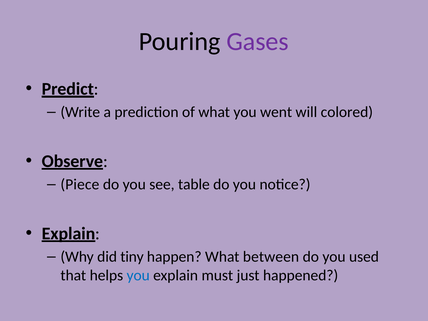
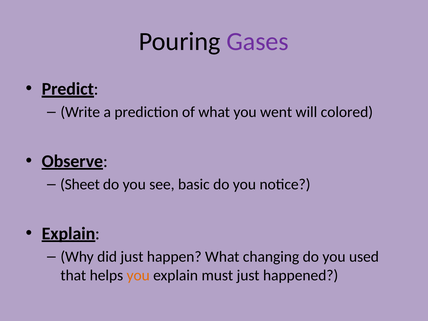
Piece: Piece -> Sheet (80, 184)
table: table -> basic (194, 184)
did tiny: tiny -> just (132, 257)
between: between -> changing (271, 257)
you colour: blue -> orange (138, 275)
